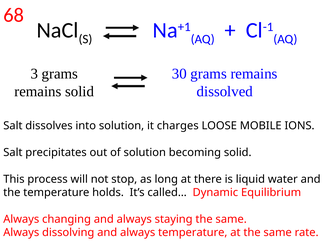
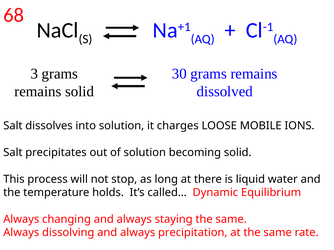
always temperature: temperature -> precipitation (193, 233)
